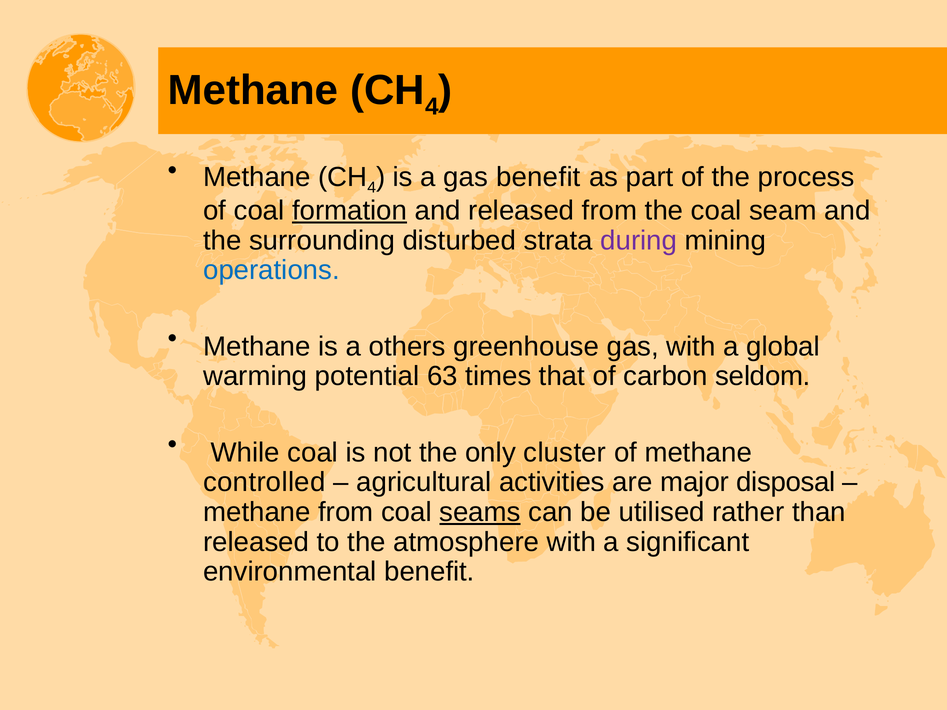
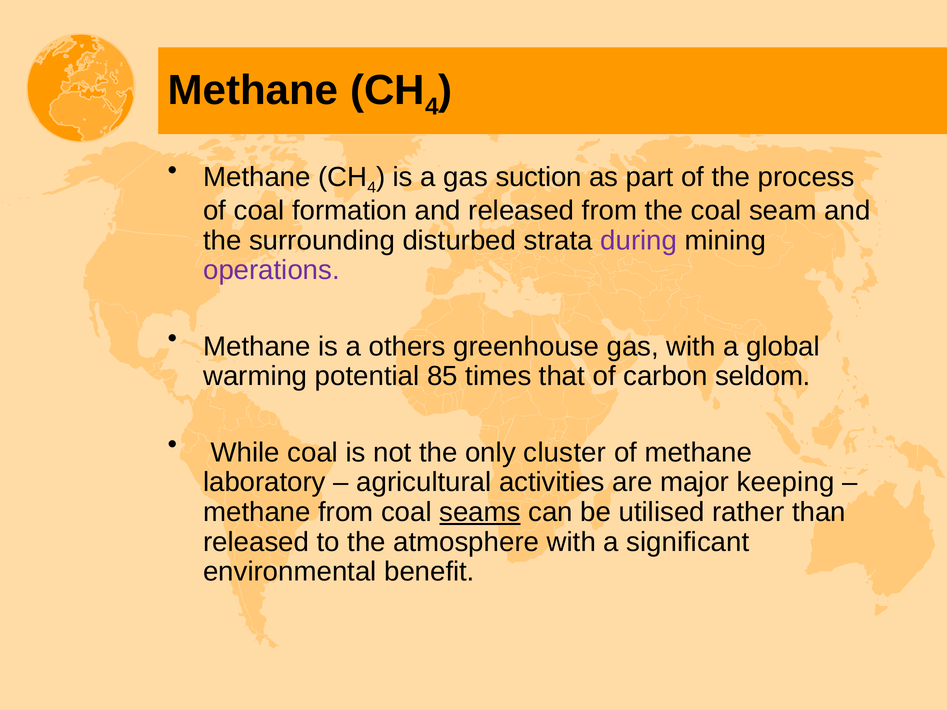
gas benefit: benefit -> suction (539, 177)
formation underline: present -> none (350, 211)
operations colour: blue -> purple (271, 270)
63: 63 -> 85 (442, 376)
controlled: controlled -> laboratory (264, 483)
disposal: disposal -> keeping (786, 483)
